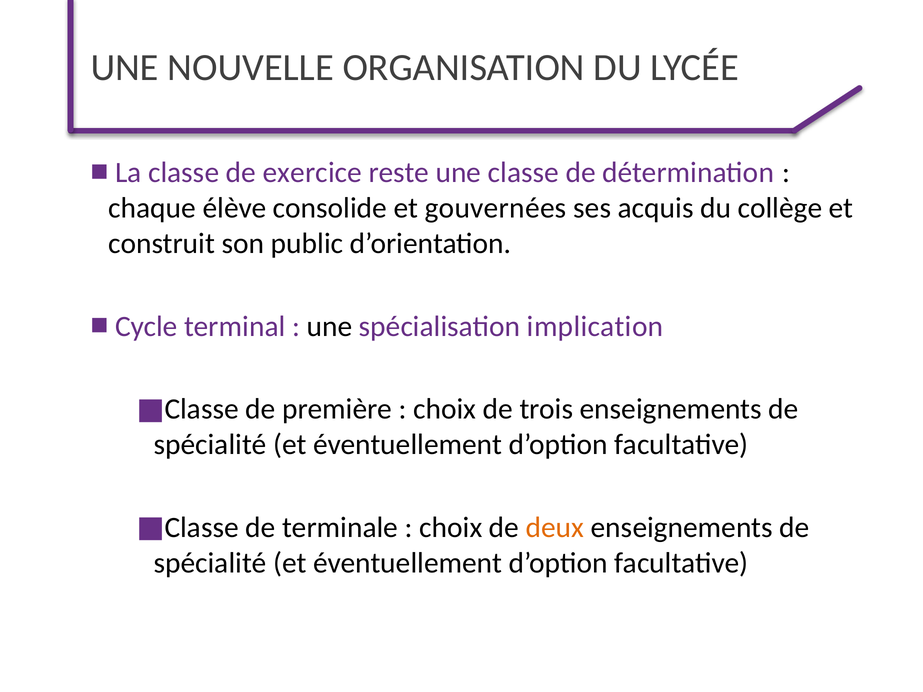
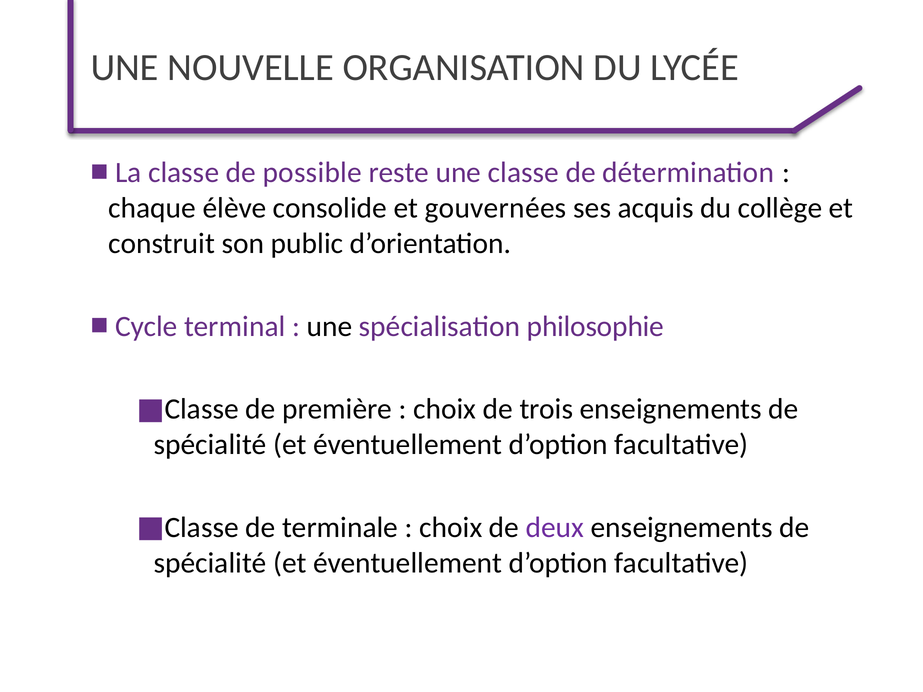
exercice: exercice -> possible (312, 173)
implication: implication -> philosophie (595, 326)
deux colour: orange -> purple (555, 528)
